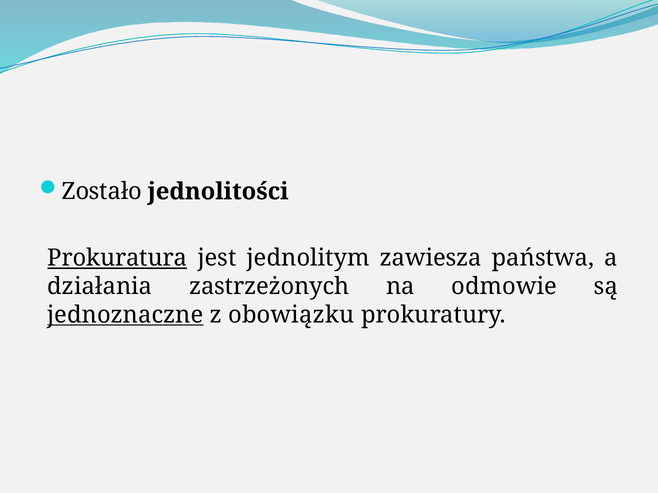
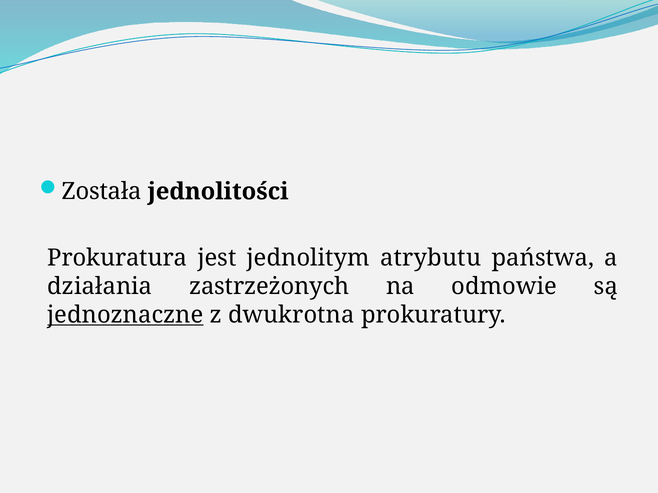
Zostało: Zostało -> Została (102, 192)
Prokuratura underline: present -> none (117, 258)
zawiesza: zawiesza -> atrybutu (431, 258)
obowiązku: obowiązku -> dwukrotna (291, 315)
